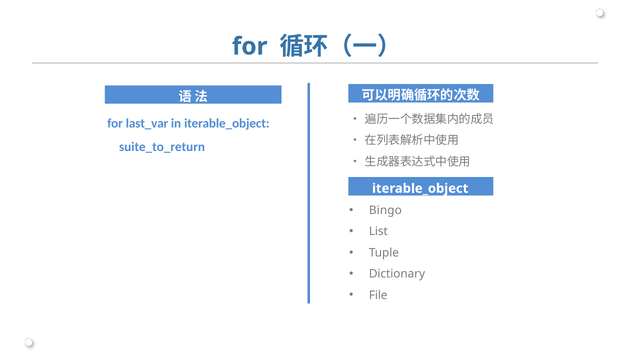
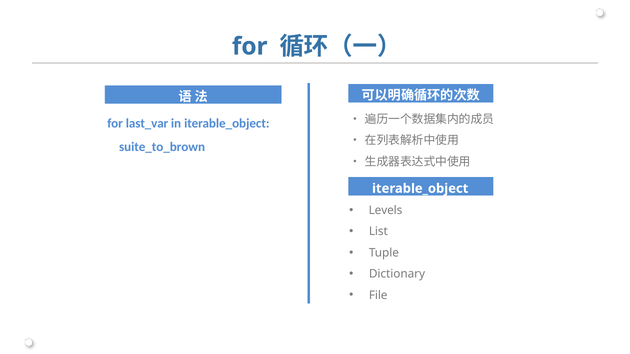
suite_to_return: suite_to_return -> suite_to_brown (162, 147)
Bingo: Bingo -> Levels (385, 211)
